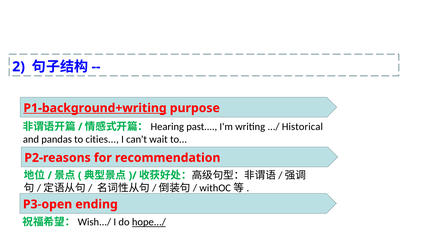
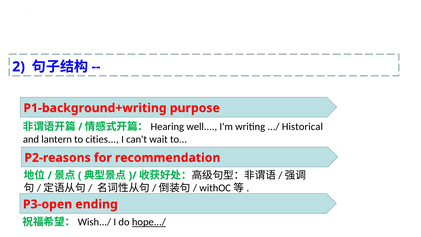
P1-background+writing underline: present -> none (95, 108)
past: past -> well (202, 127)
pandas: pandas -> lantern (57, 139)
